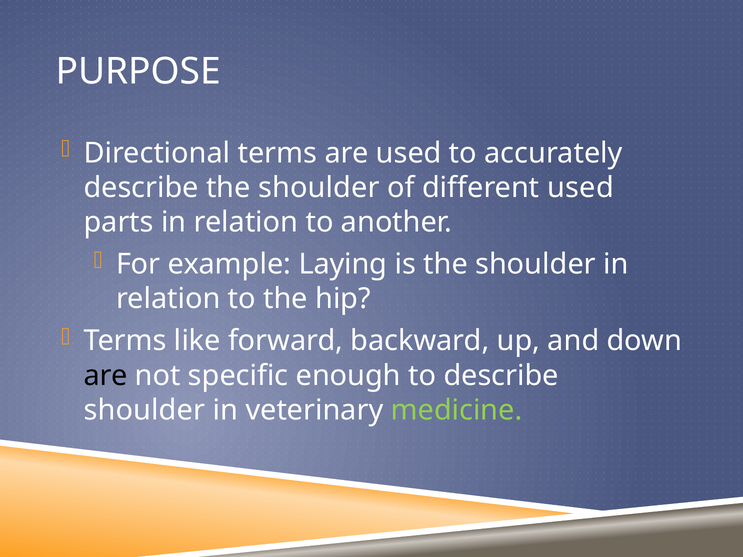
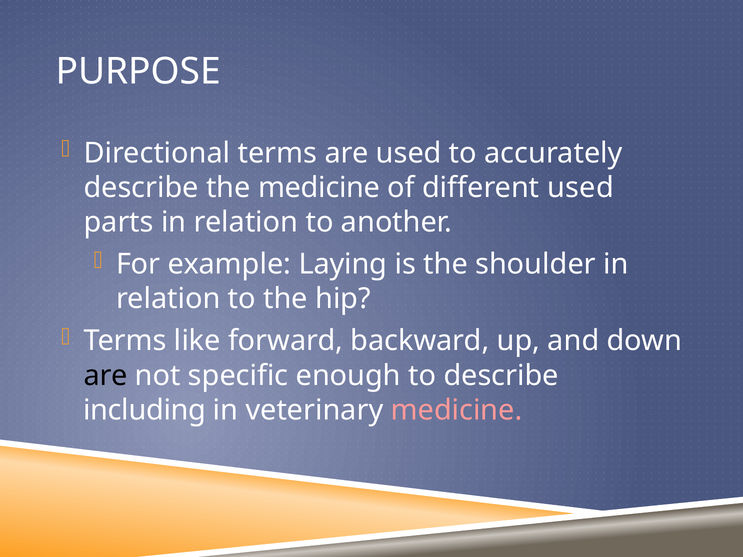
describe the shoulder: shoulder -> medicine (319, 188)
shoulder: shoulder -> including (145, 410)
medicine colour: light green -> pink (457, 410)
